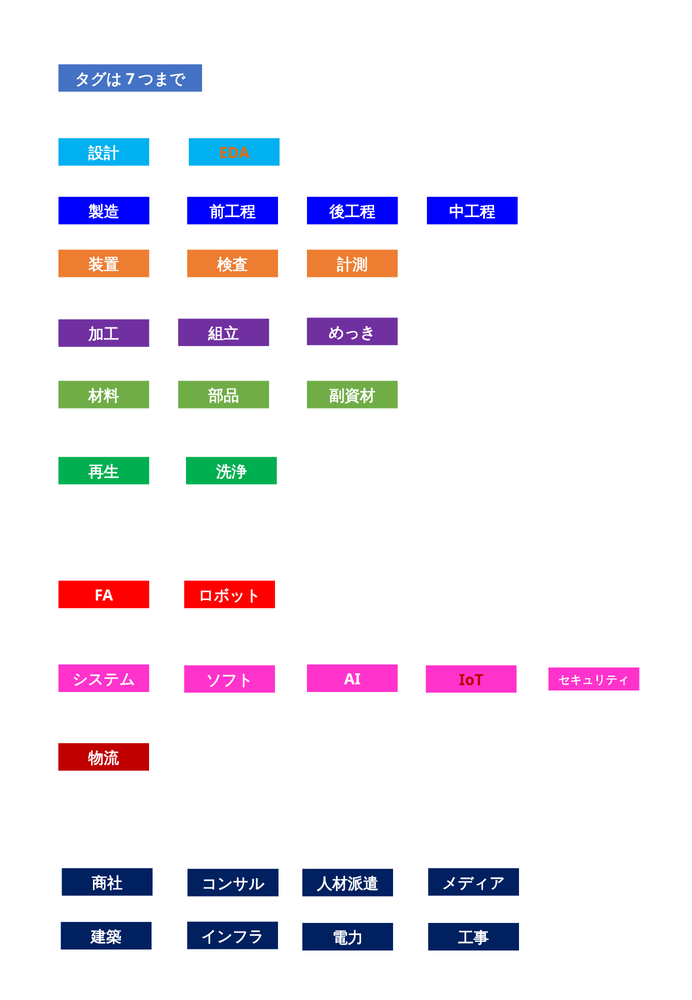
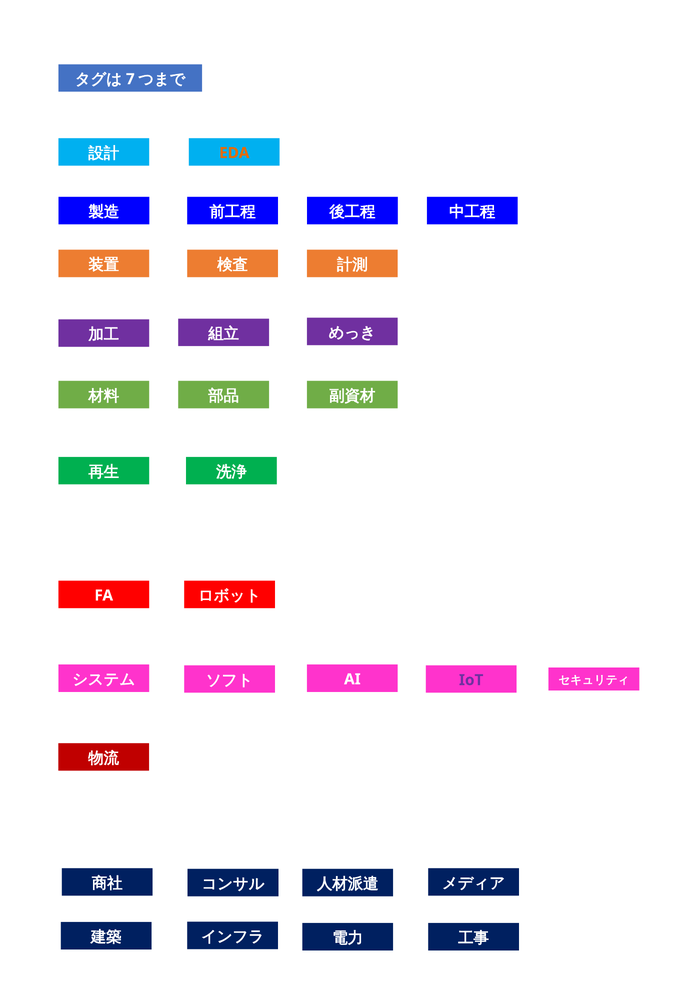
IoT colour: red -> purple (471, 680)
